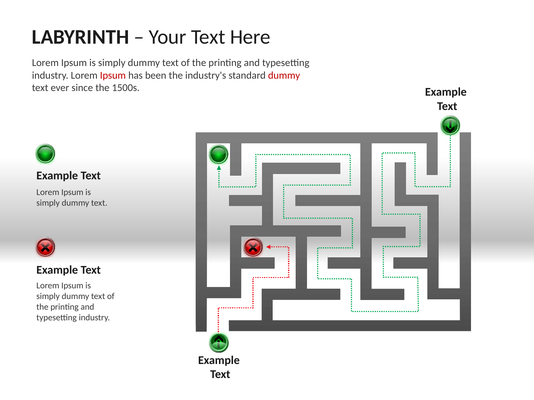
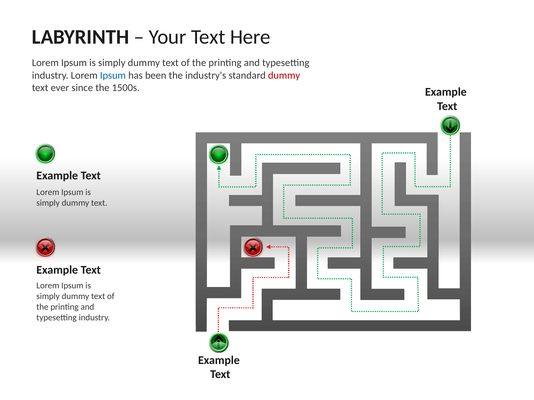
Ipsum colour: red -> blue (113, 75)
